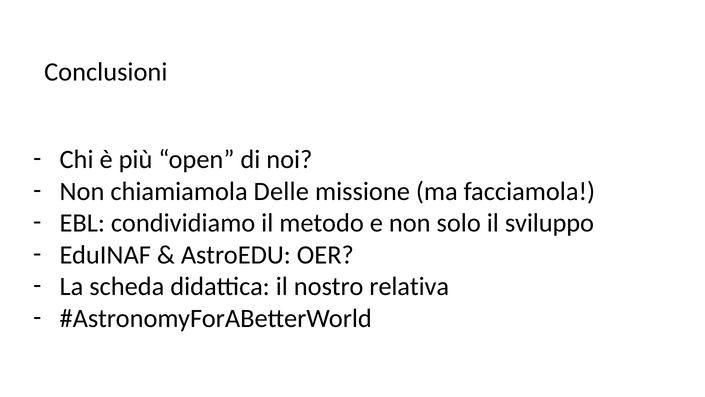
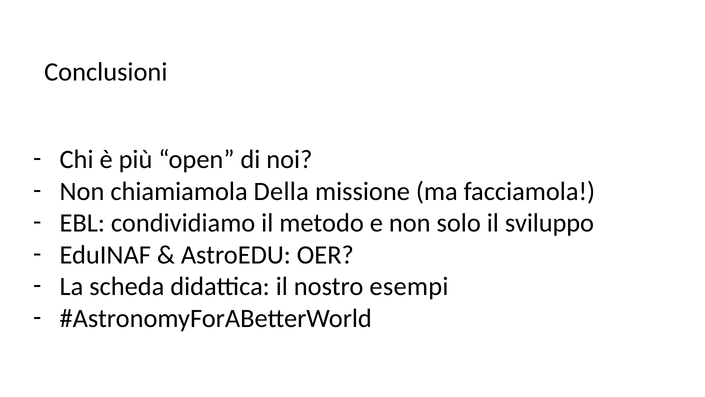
Delle: Delle -> Della (281, 191)
relativa: relativa -> esempi (409, 286)
